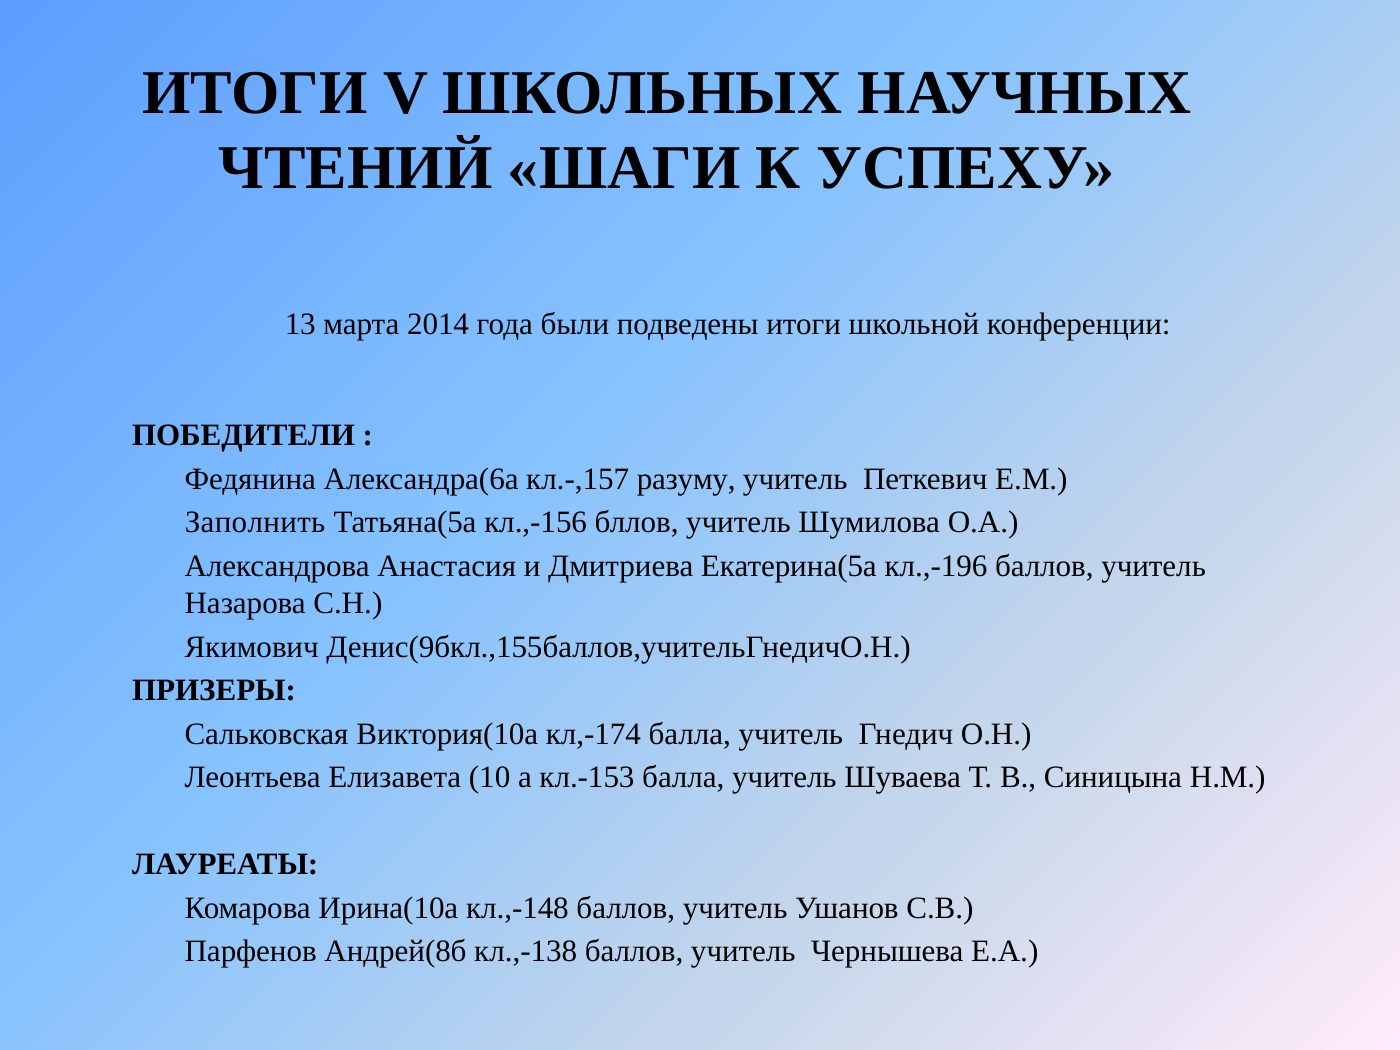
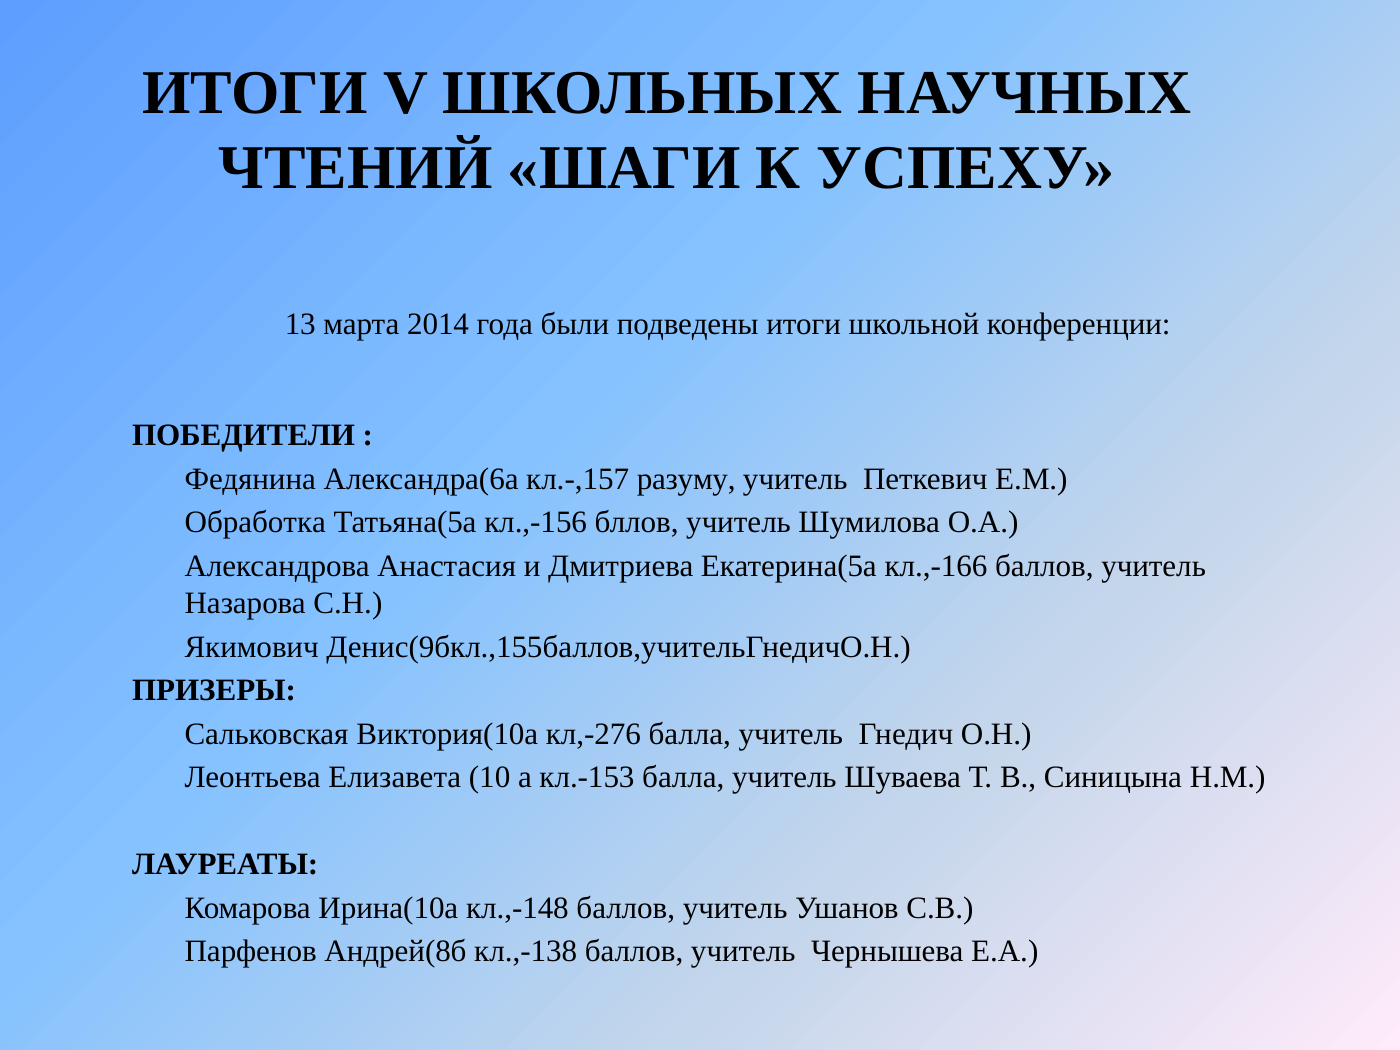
Заполнить: Заполнить -> Обработка (255, 523)
кл.,-196: кл.,-196 -> кл.,-166 (936, 566)
кл,-174: кл,-174 -> кл,-276 (593, 734)
